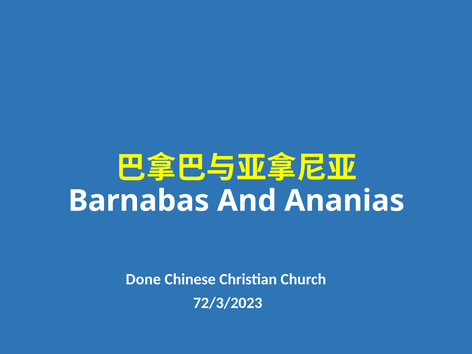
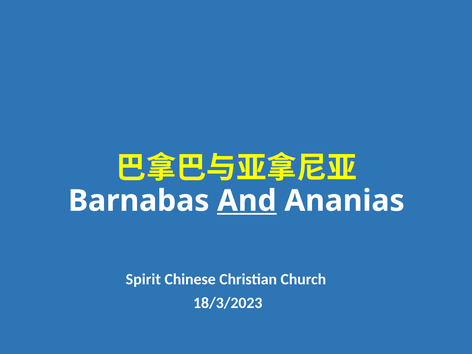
And underline: none -> present (247, 201)
Done: Done -> Spirit (143, 279)
72/3/2023: 72/3/2023 -> 18/3/2023 (228, 303)
